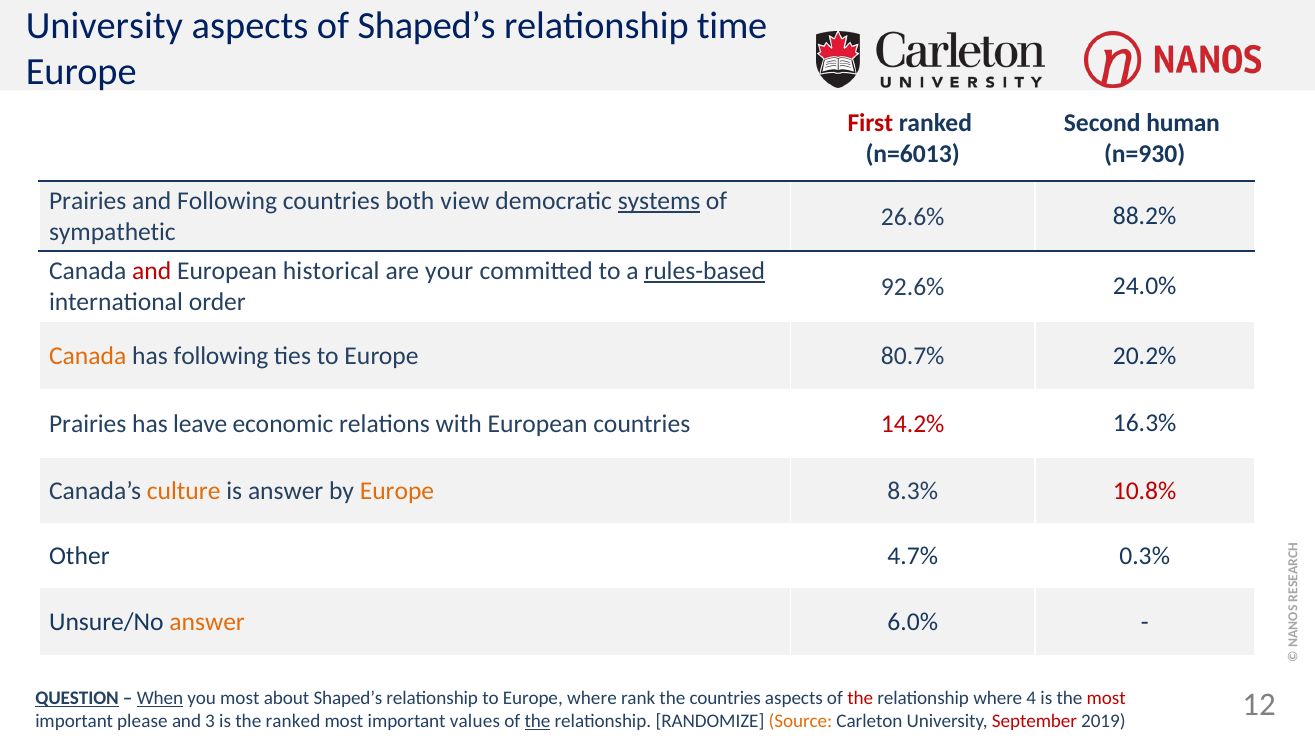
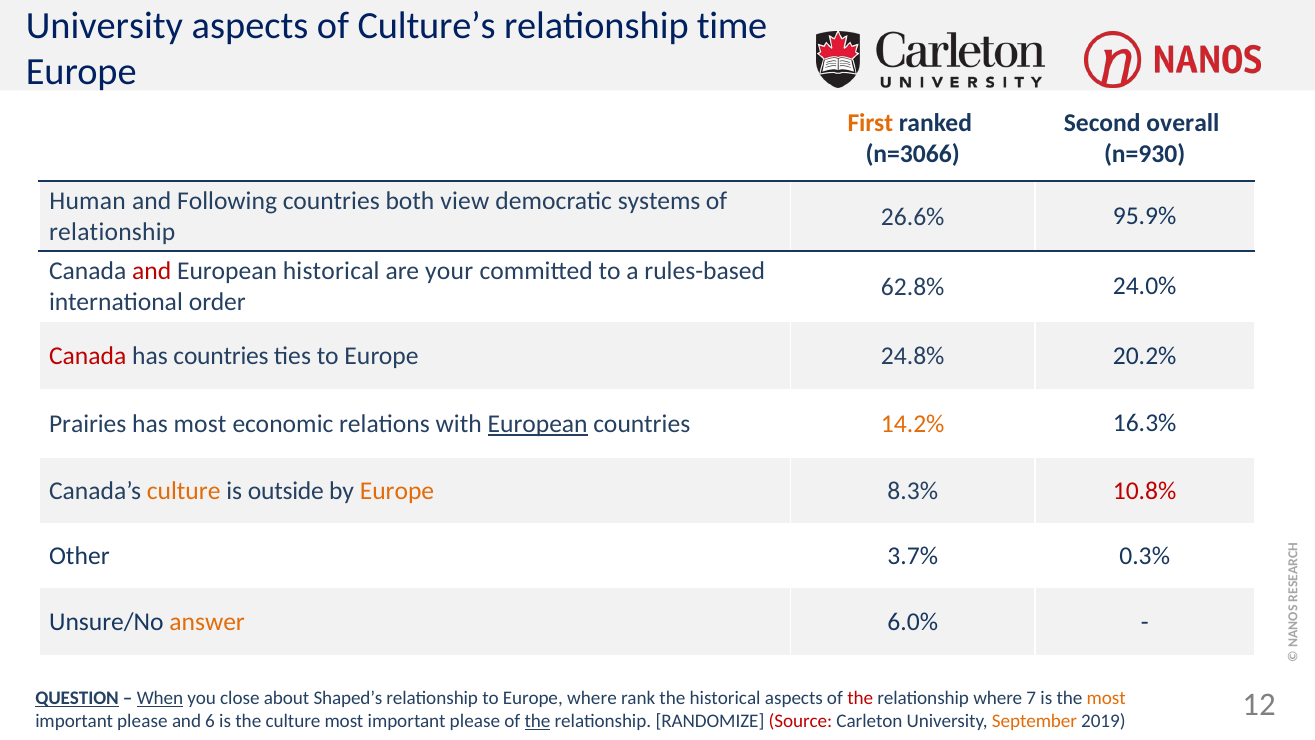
of Shaped’s: Shaped’s -> Culture’s (427, 26)
First colour: red -> orange (870, 123)
human: human -> overall (1183, 123)
n=6013: n=6013 -> n=3066 (913, 154)
Prairies: Prairies -> Human (88, 201)
systems underline: present -> none (659, 201)
88.2%: 88.2% -> 95.9% (1145, 216)
sympathetic: sympathetic -> relationship (112, 232)
rules-based underline: present -> none (705, 271)
92.6%: 92.6% -> 62.8% (913, 287)
Canada colour: orange -> red (88, 356)
has following: following -> countries (221, 356)
80.7%: 80.7% -> 24.8% (913, 356)
has leave: leave -> most (200, 424)
European underline: none -> present (538, 424)
14.2% colour: red -> orange (913, 424)
is answer: answer -> outside (286, 491)
4.7%: 4.7% -> 3.7% (913, 556)
you most: most -> close (240, 698)
the countries: countries -> historical (725, 698)
4: 4 -> 7 (1031, 698)
most colour: red -> orange (1106, 698)
3: 3 -> 6 (210, 721)
the ranked: ranked -> culture (293, 721)
values: values -> please (475, 721)
Source colour: orange -> red (800, 721)
September colour: red -> orange (1035, 721)
